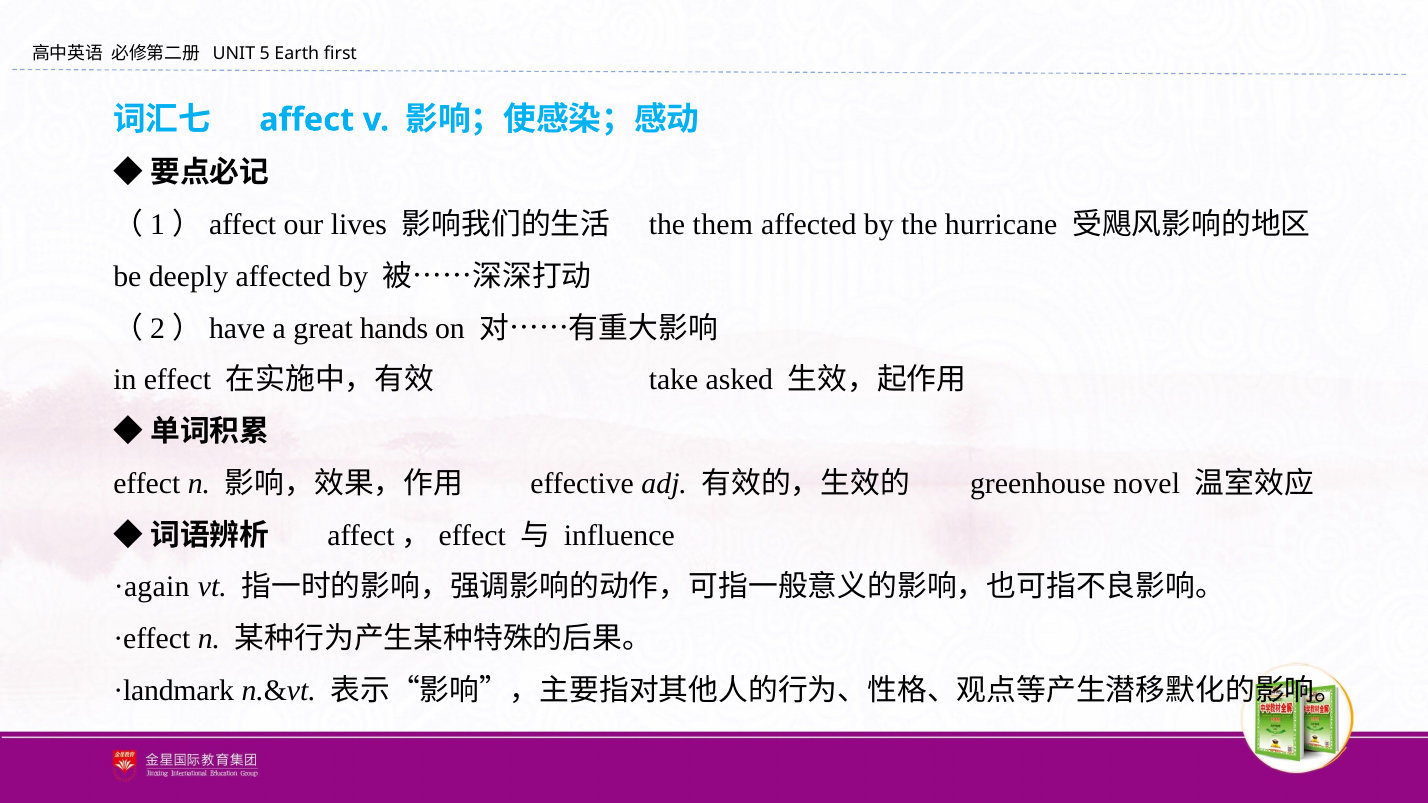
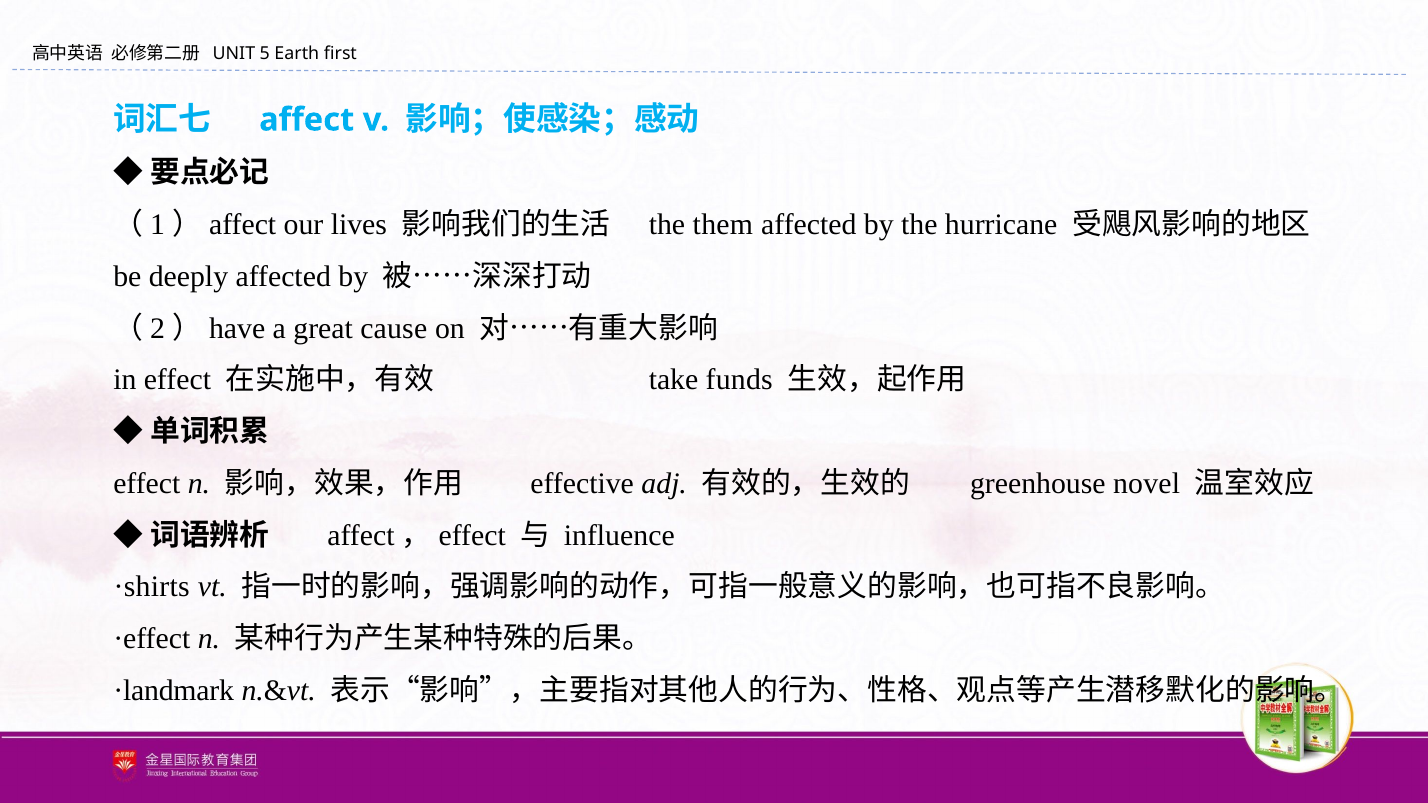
hands: hands -> cause (394, 328)
asked: asked -> funds (739, 380)
·again: ·again -> ·shirts (152, 587)
